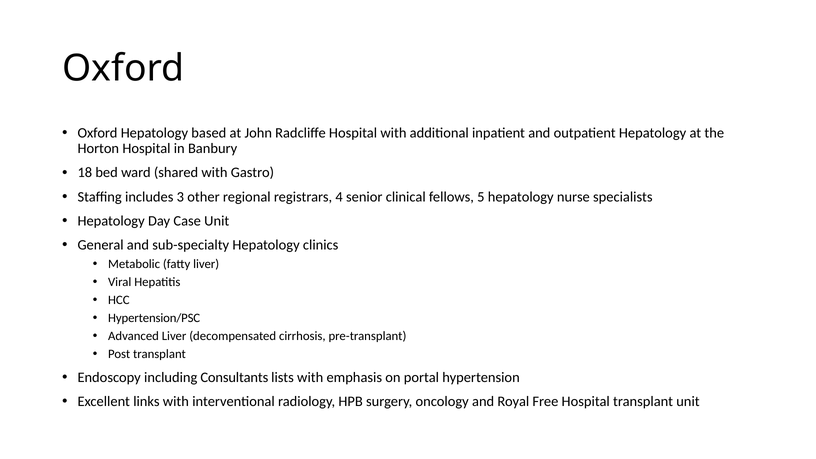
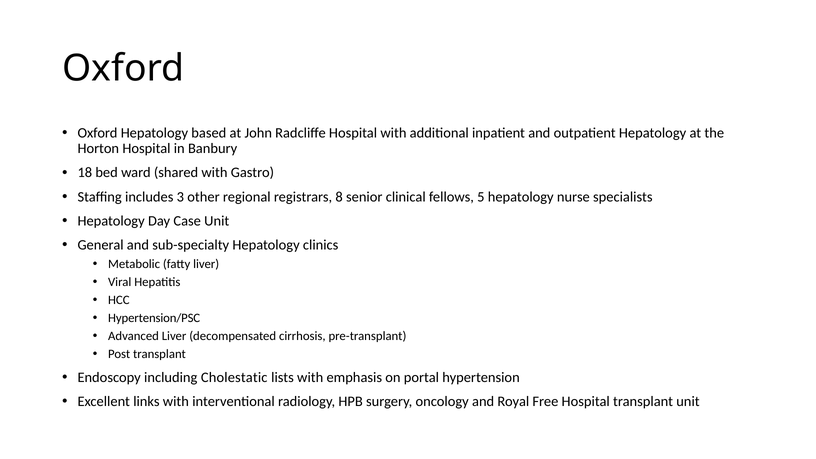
4: 4 -> 8 (339, 197)
Consultants: Consultants -> Cholestatic (234, 377)
